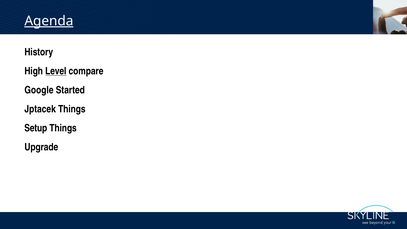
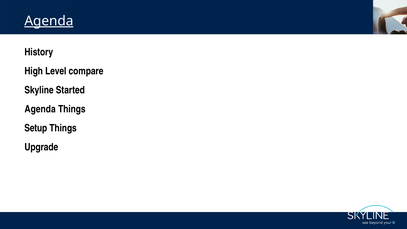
Level underline: present -> none (56, 71)
Google: Google -> Skyline (39, 90)
Jptacek: Jptacek -> Agenda (40, 109)
